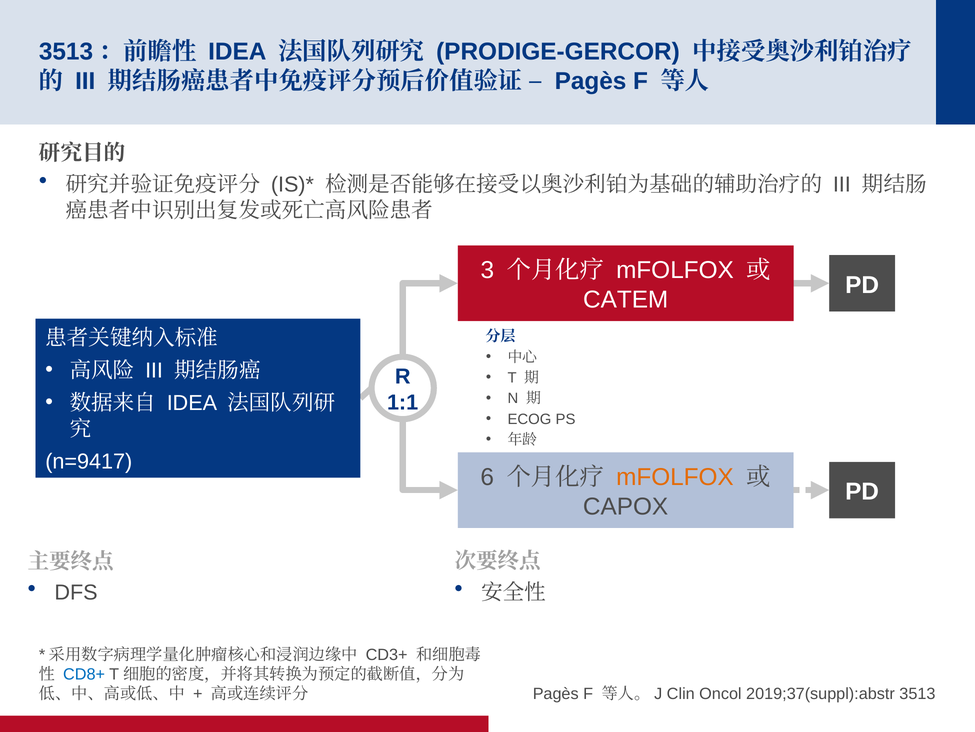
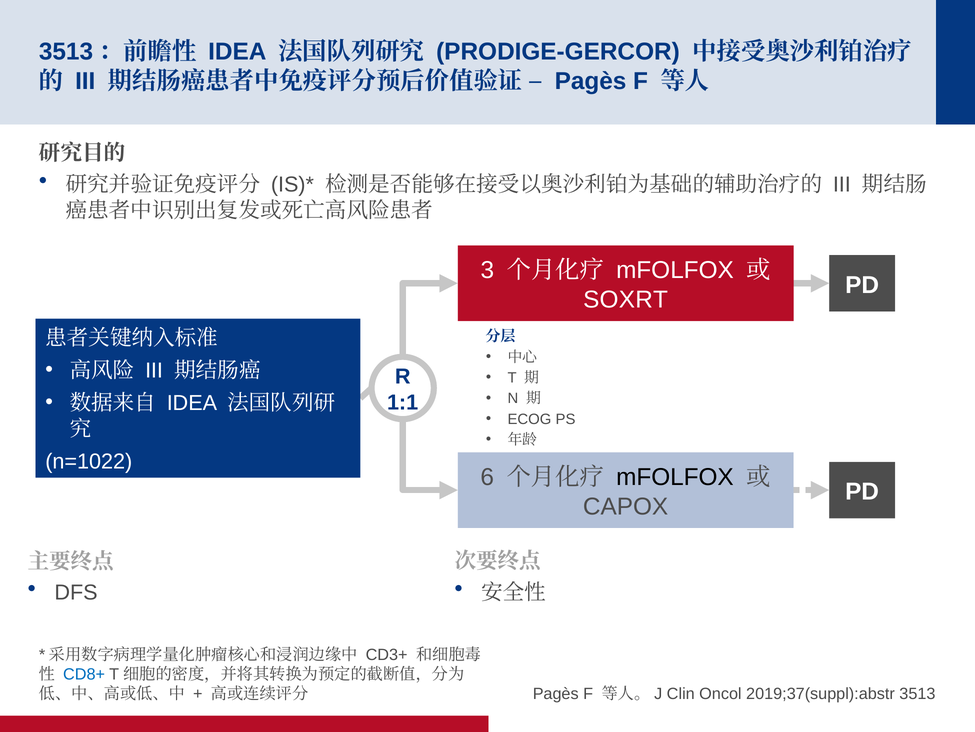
CATEM: CATEM -> SOXRT (626, 299)
n=9417: n=9417 -> n=1022 (89, 461)
mFOLFOX colour: orange -> black (675, 477)
